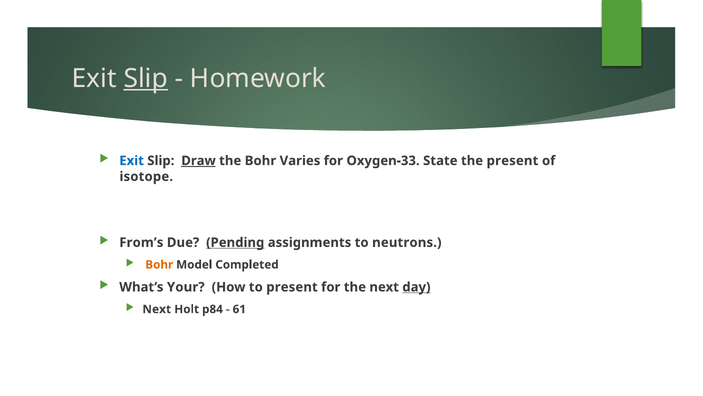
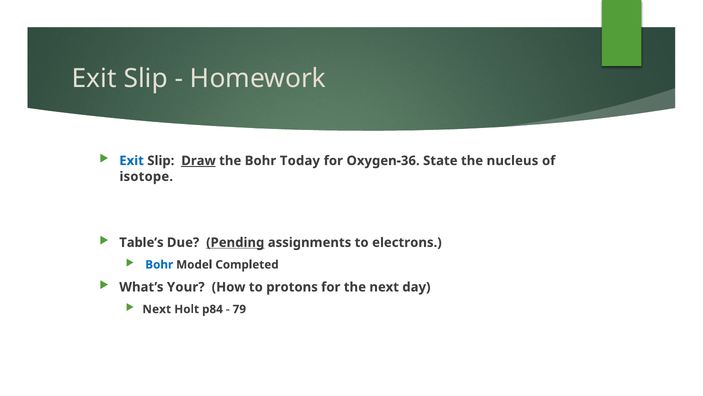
Slip underline: present -> none (146, 78)
Varies: Varies -> Today (300, 161)
Oxygen-33: Oxygen-33 -> Oxygen-36 (383, 161)
the present: present -> nucleus (512, 161)
From’s: From’s -> Table’s (141, 242)
neutrons: neutrons -> electrons (407, 242)
Bohr colour: orange -> blue (159, 264)
to present: present -> protons (292, 287)
day underline: present -> none (416, 287)
61: 61 -> 79 (239, 309)
